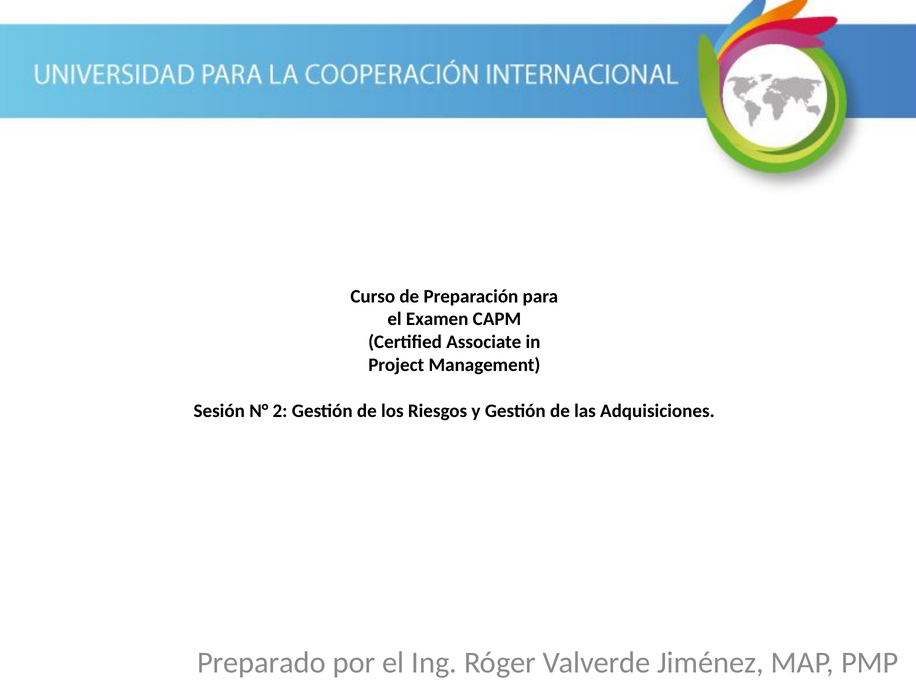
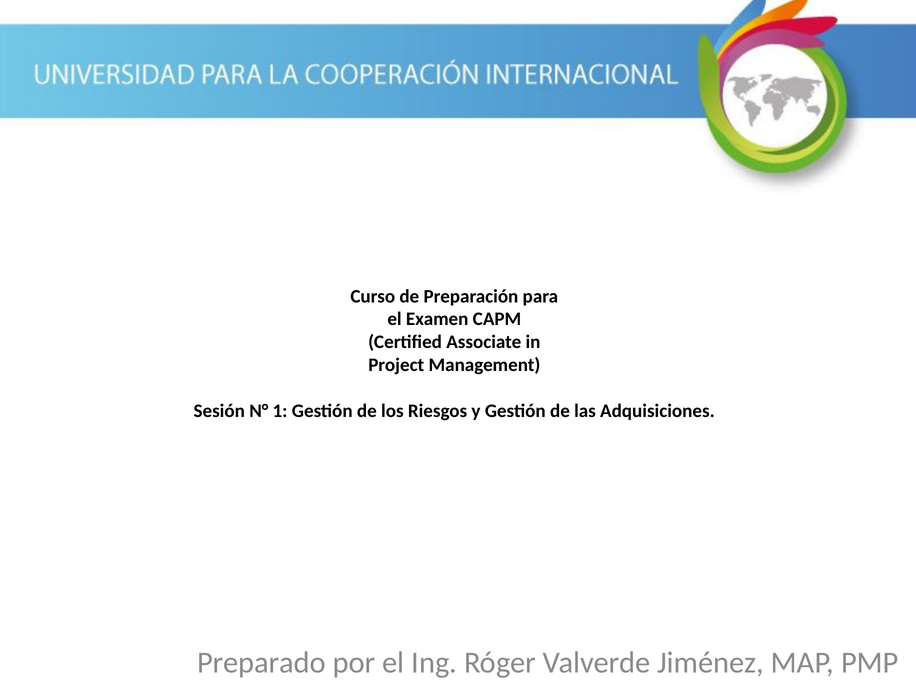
2: 2 -> 1 (280, 411)
